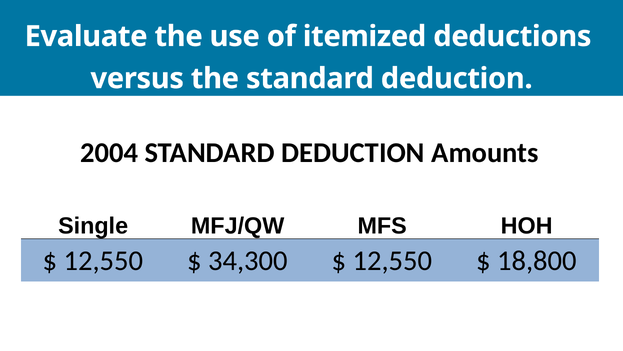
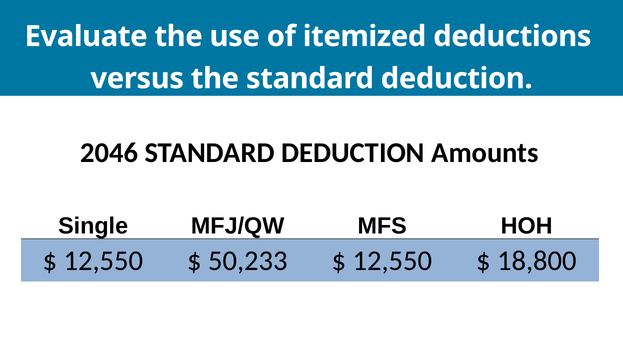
2004: 2004 -> 2046 (109, 152)
34,300: 34,300 -> 50,233 (248, 260)
